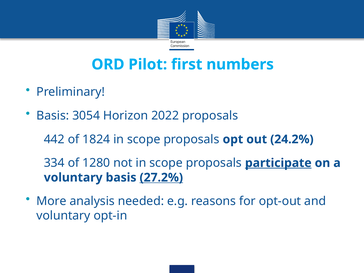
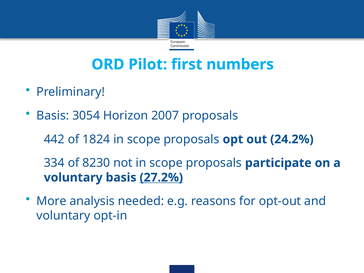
2022: 2022 -> 2007 (165, 116)
1280: 1280 -> 8230 (96, 163)
participate underline: present -> none (278, 163)
